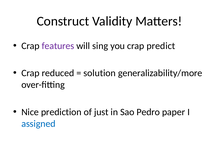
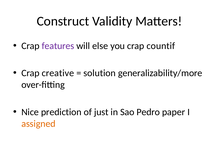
sing: sing -> else (100, 46)
predict: predict -> countif (161, 46)
reduced: reduced -> creative (58, 73)
assigned colour: blue -> orange (38, 124)
